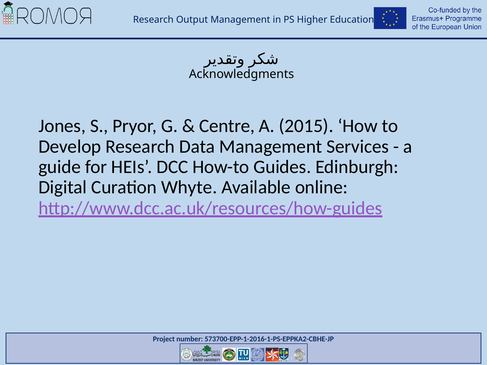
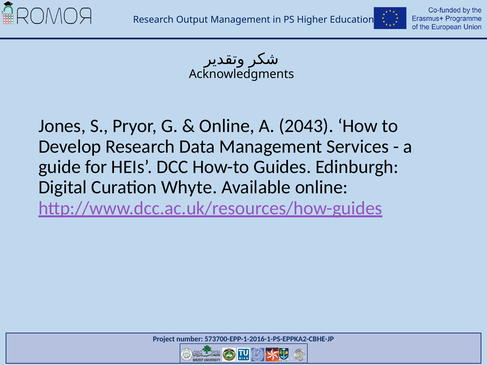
Centre: Centre -> Online (227, 126)
2015: 2015 -> 2043 (306, 126)
